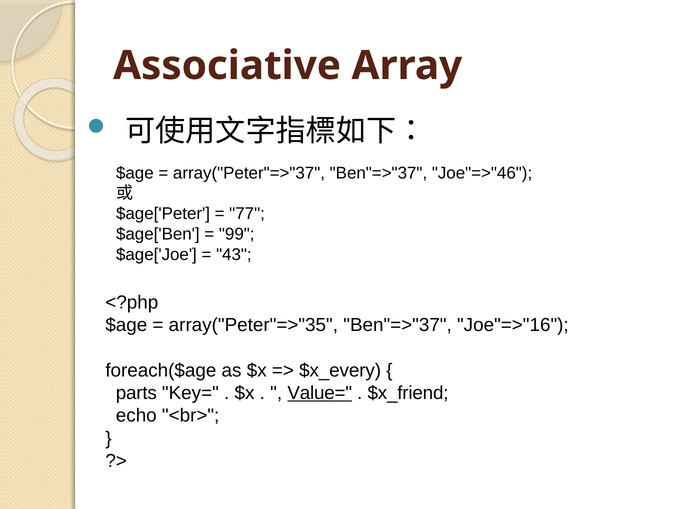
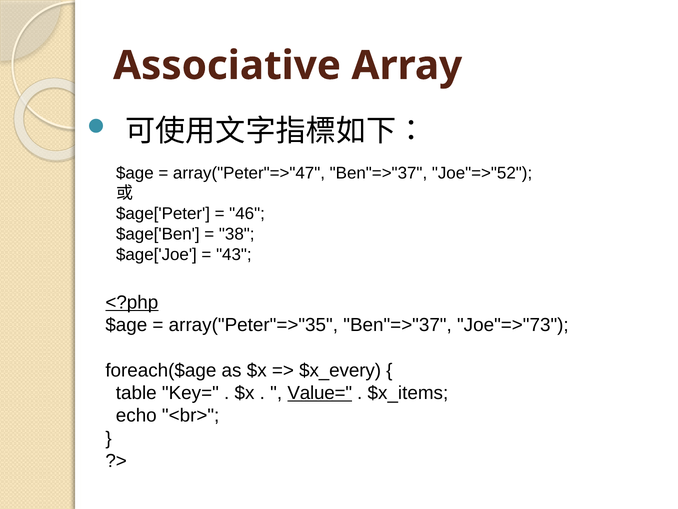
array("Peter"=>"37: array("Peter"=>"37 -> array("Peter"=>"47 (249, 173)
Joe"=>"46: Joe"=>"46 -> Joe"=>"52 (482, 173)
77: 77 -> 46 (247, 214)
99: 99 -> 38 (237, 234)
<?php underline: none -> present (132, 302)
Joe"=>"16: Joe"=>"16 -> Joe"=>"73 (513, 325)
parts: parts -> table (136, 393)
$x_friend: $x_friend -> $x_items (408, 393)
